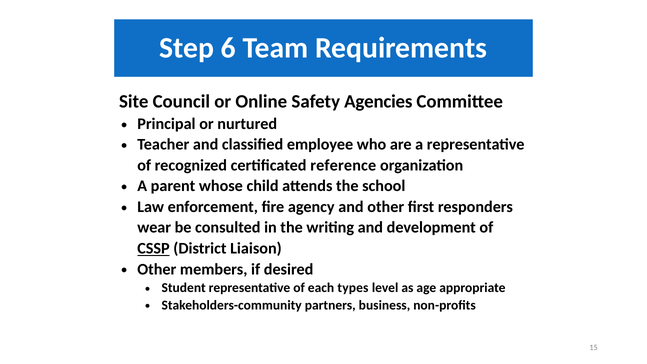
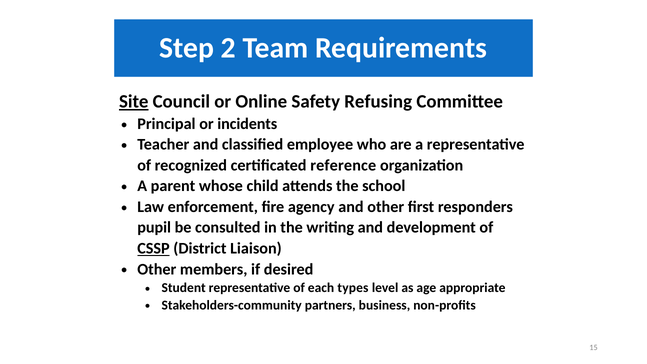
6: 6 -> 2 (228, 48)
Site underline: none -> present (134, 102)
Agencies: Agencies -> Refusing (378, 102)
nurtured: nurtured -> incidents (247, 124)
wear: wear -> pupil (154, 228)
